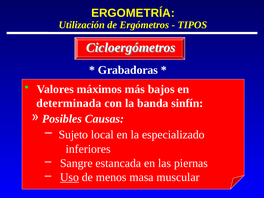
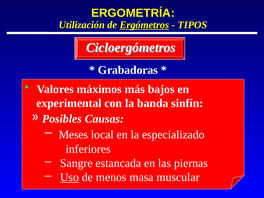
Ergómetros underline: none -> present (144, 25)
determinada: determinada -> experimental (69, 103)
Sujeto: Sujeto -> Meses (73, 135)
